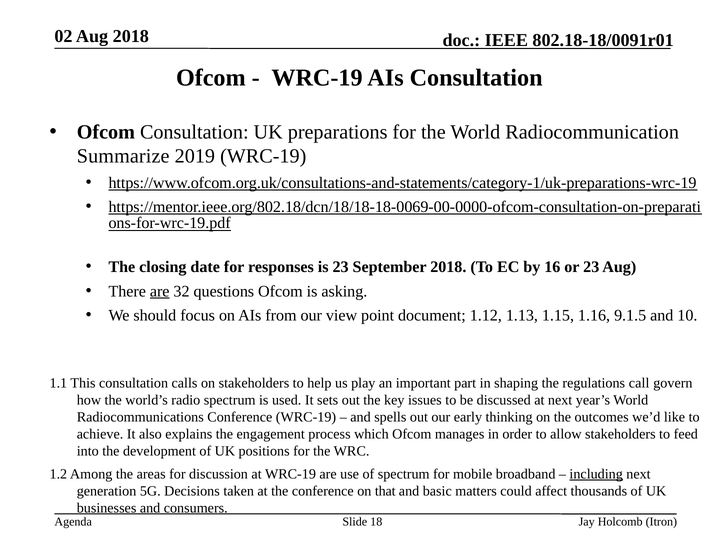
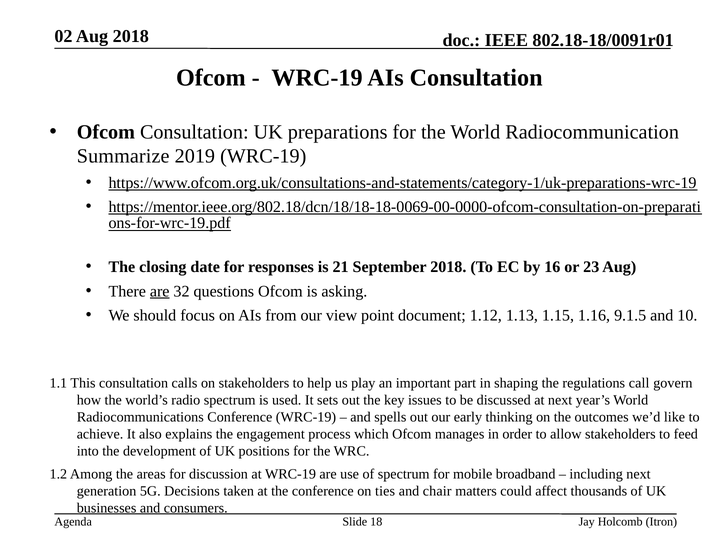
is 23: 23 -> 21 (341, 267)
including underline: present -> none (596, 474)
that: that -> ties (385, 491)
basic: basic -> chair (437, 491)
